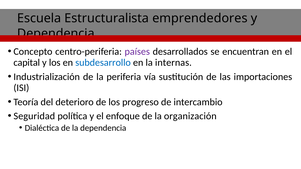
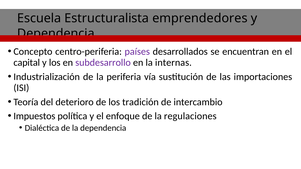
subdesarrollo colour: blue -> purple (103, 63)
progreso: progreso -> tradición (140, 102)
Seguridad: Seguridad -> Impuestos (34, 116)
organización: organización -> regulaciones (190, 116)
